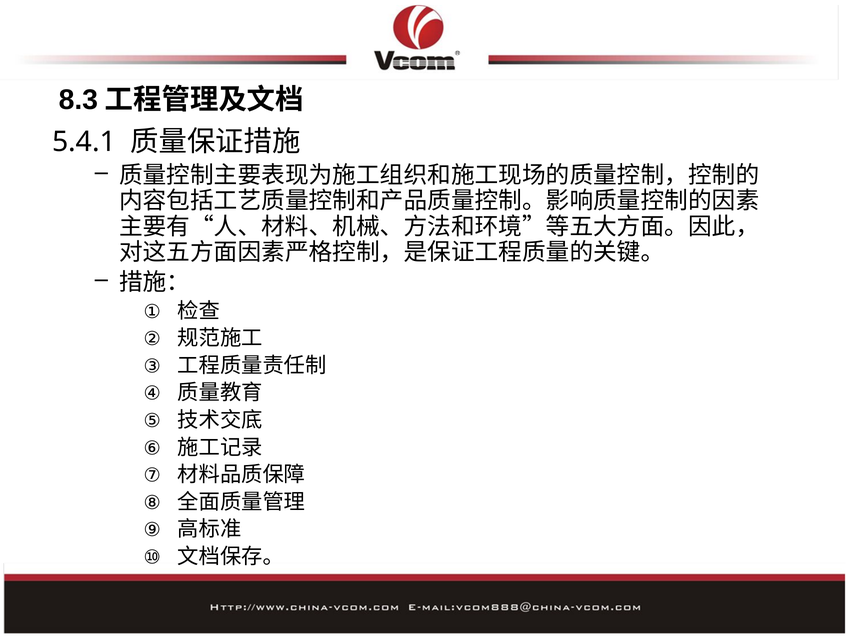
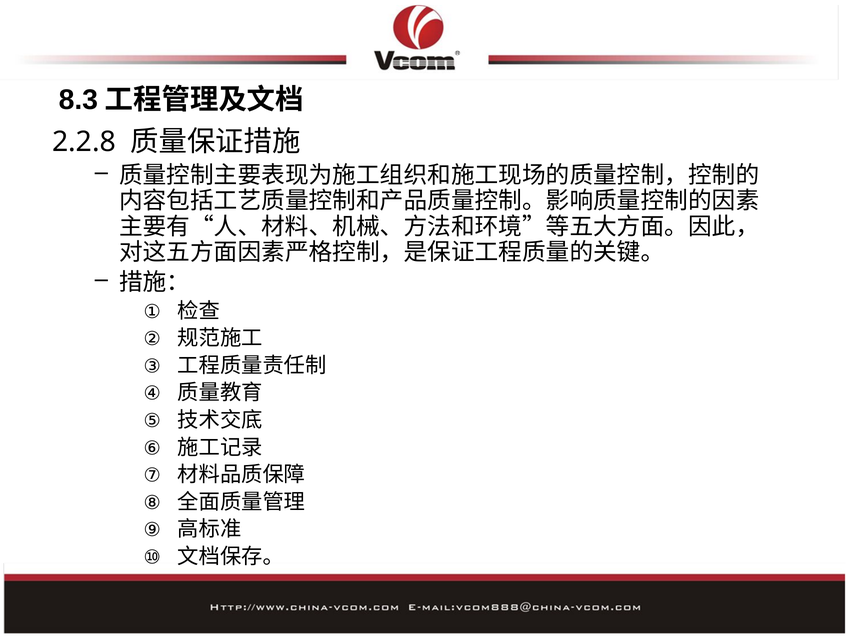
5.4.1: 5.4.1 -> 2.2.8 (84, 142)
